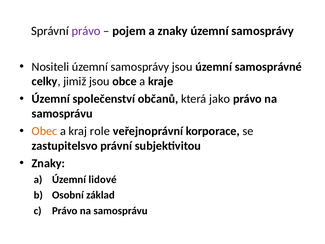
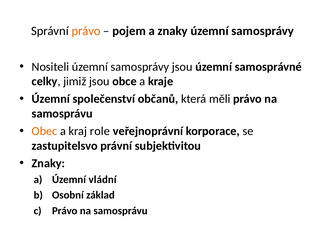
právo colour: purple -> orange (86, 31)
jako: jako -> měli (220, 99)
lidové: lidové -> vládní (103, 179)
